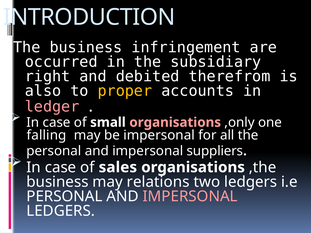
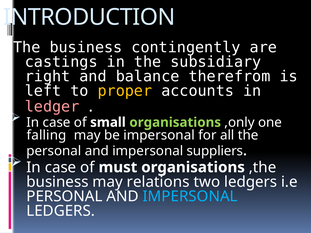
infringement: infringement -> contingently (186, 47)
occurred: occurred -> castings (61, 62)
debited: debited -> balance (148, 76)
also: also -> left (43, 91)
organisations colour: pink -> light green (175, 123)
sales: sales -> must (118, 167)
IMPERSONAL colour: pink -> light blue (190, 197)
